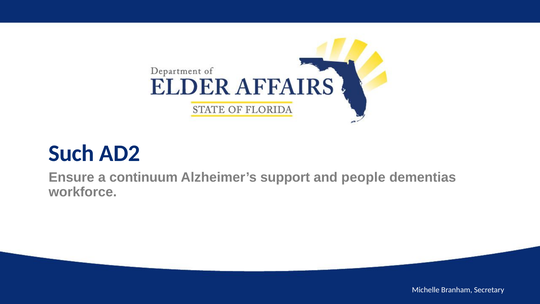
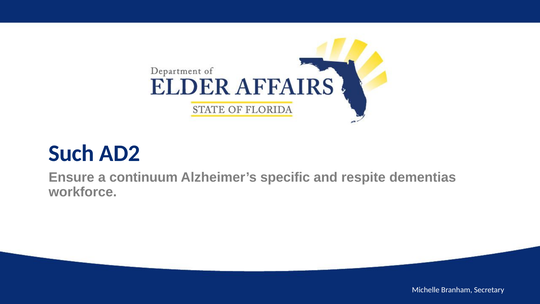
support: support -> specific (285, 177)
people: people -> respite (363, 177)
